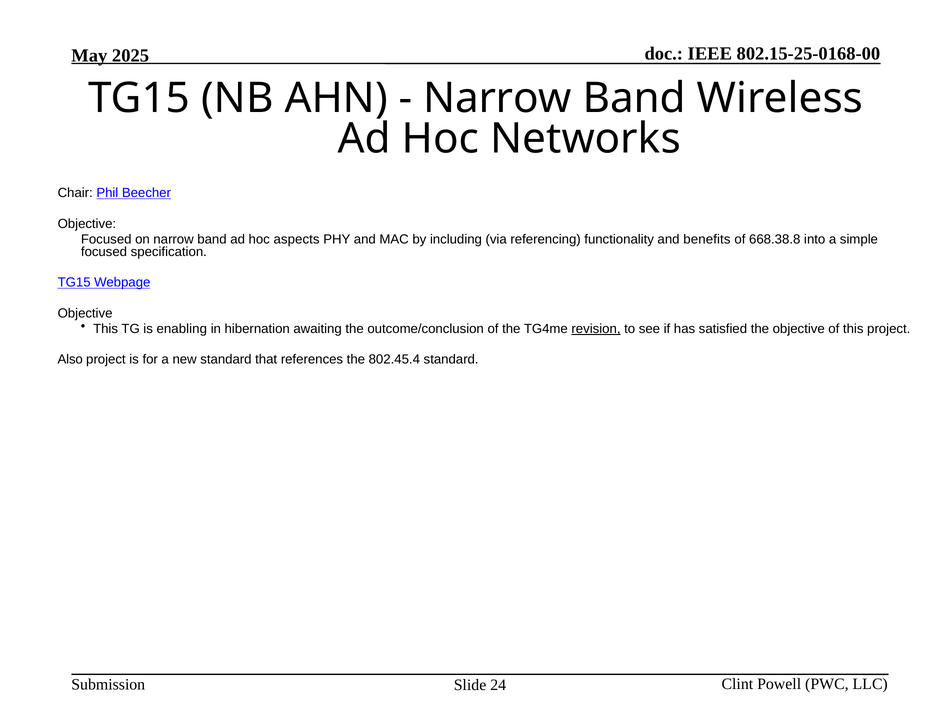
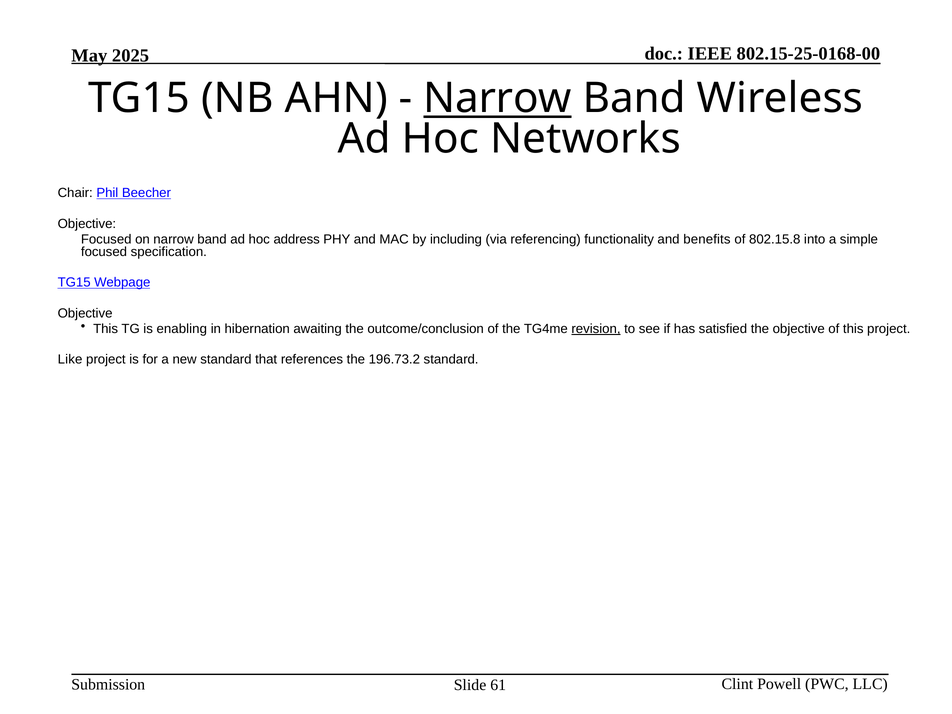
Narrow underline: none -> present (498, 98)
aspects: aspects -> address (297, 239)
668.38.8: 668.38.8 -> 802.15.8 (775, 239)
Also: Also -> Like (70, 359)
802.45.4: 802.45.4 -> 196.73.2 (394, 359)
24: 24 -> 61 (498, 685)
